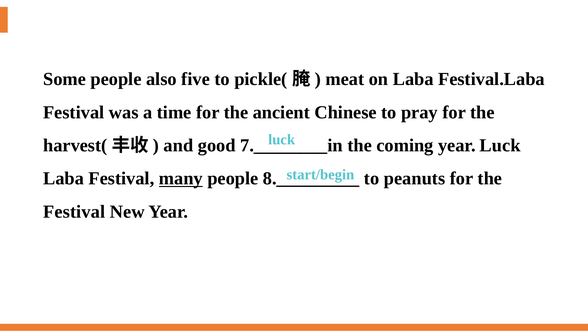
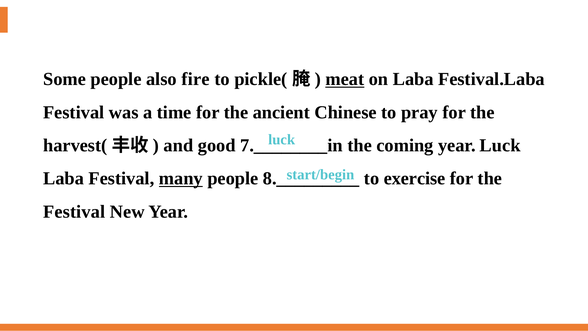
five: five -> fire (195, 79)
meat underline: none -> present (345, 79)
peanuts: peanuts -> exercise (415, 178)
